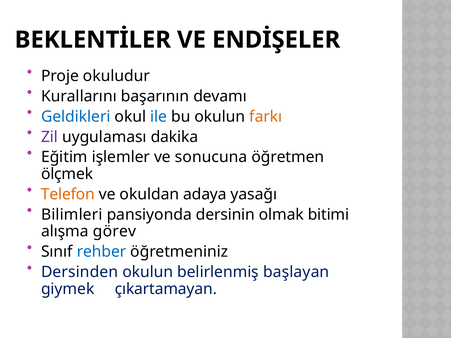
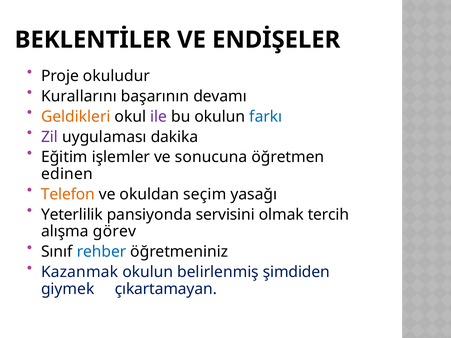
Geldikleri colour: blue -> orange (76, 117)
ile colour: blue -> purple (159, 117)
farkı colour: orange -> blue (266, 117)
ölçmek: ölçmek -> edinen (67, 174)
adaya: adaya -> seçim (205, 194)
Bilimleri: Bilimleri -> Yeterlilik (72, 215)
dersinin: dersinin -> servisini (225, 215)
bitimi: bitimi -> tercih (328, 215)
Dersinden: Dersinden -> Kazanmak (80, 272)
başlayan: başlayan -> şimdiden (296, 272)
